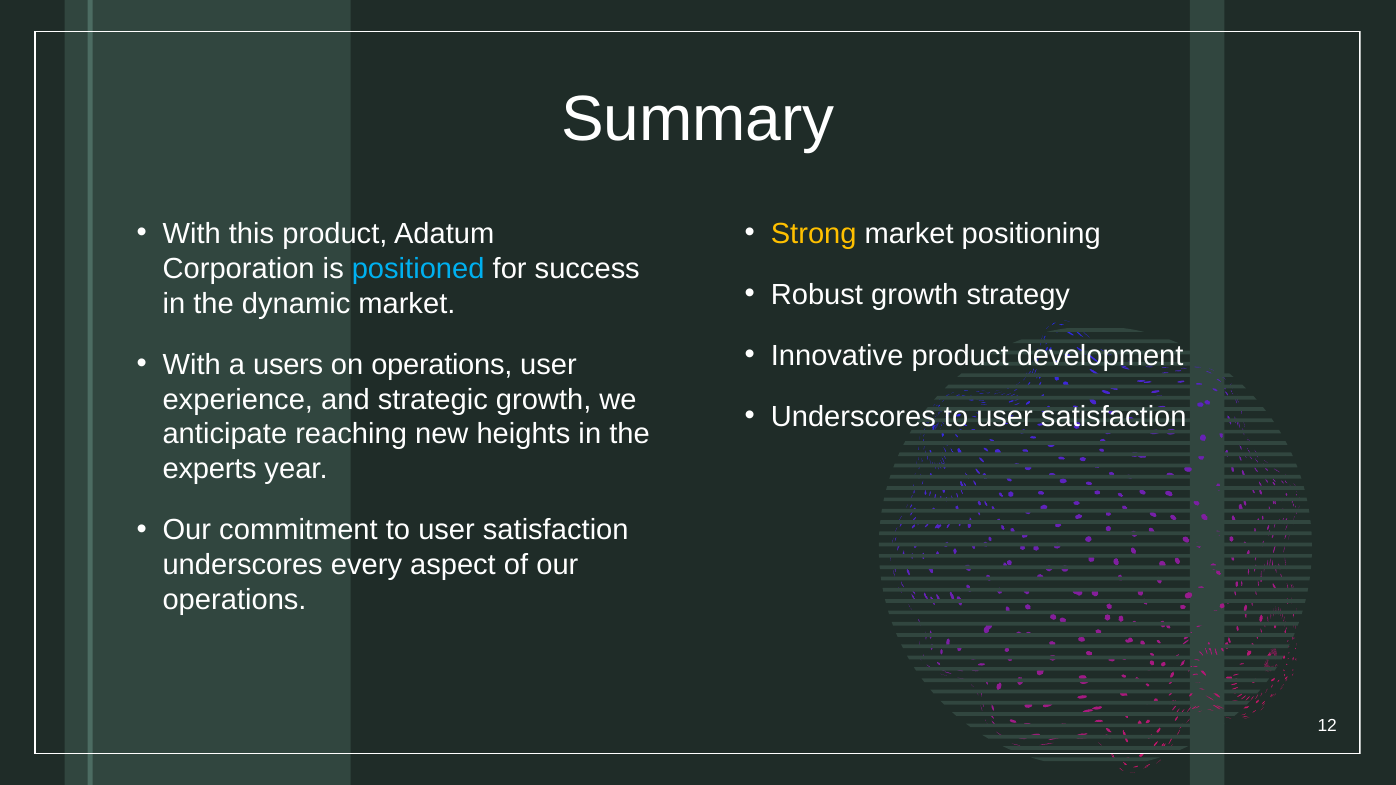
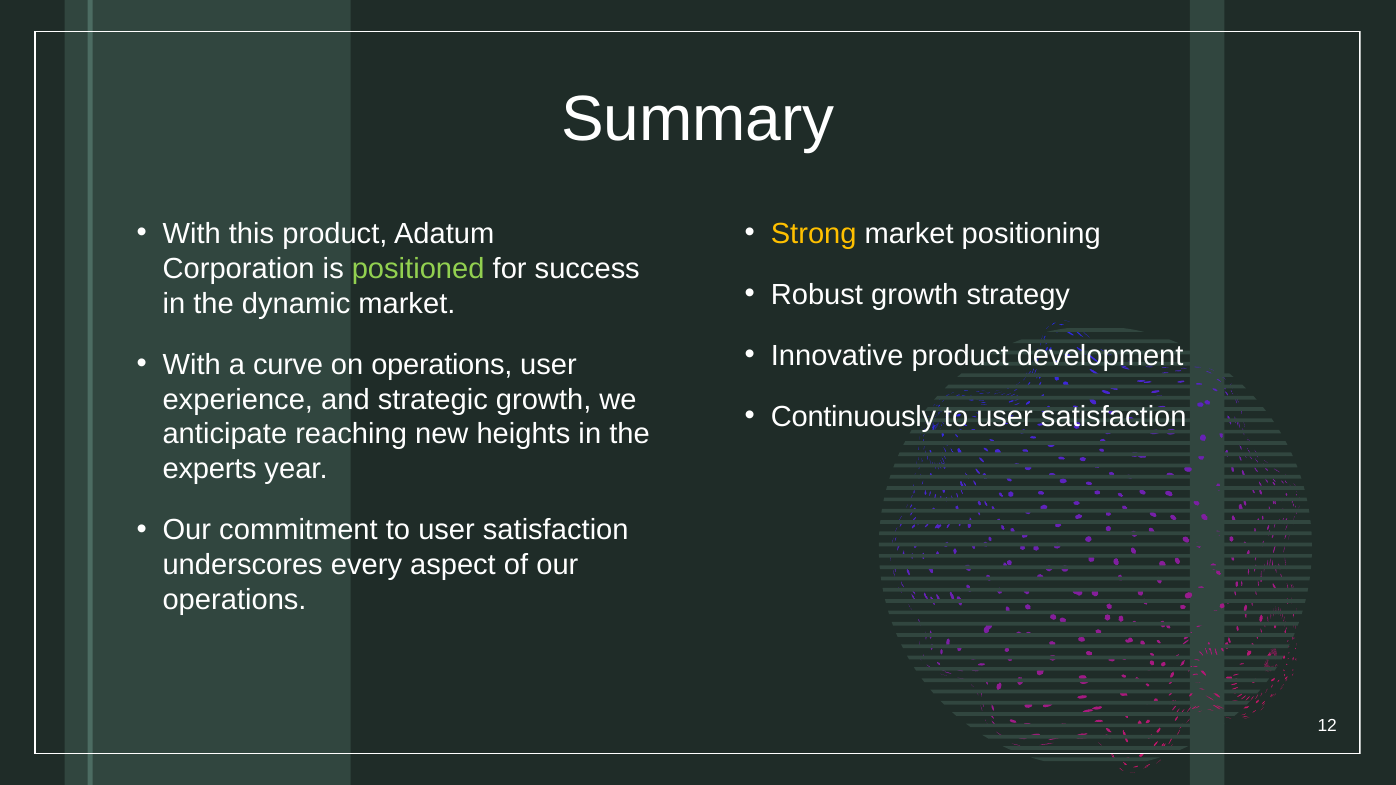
positioned colour: light blue -> light green (418, 269)
users: users -> curve (288, 365)
Underscores: Underscores -> Continuously (853, 417)
